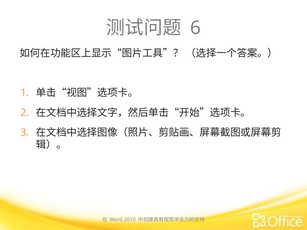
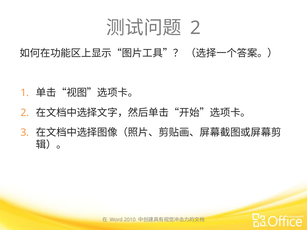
6: 6 -> 2 (195, 28)
